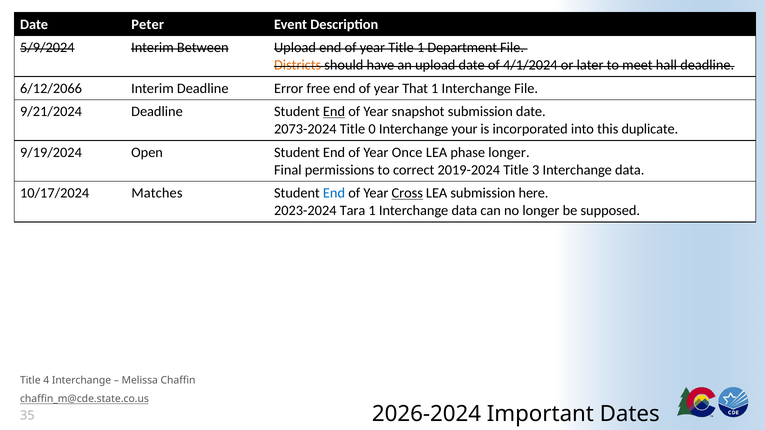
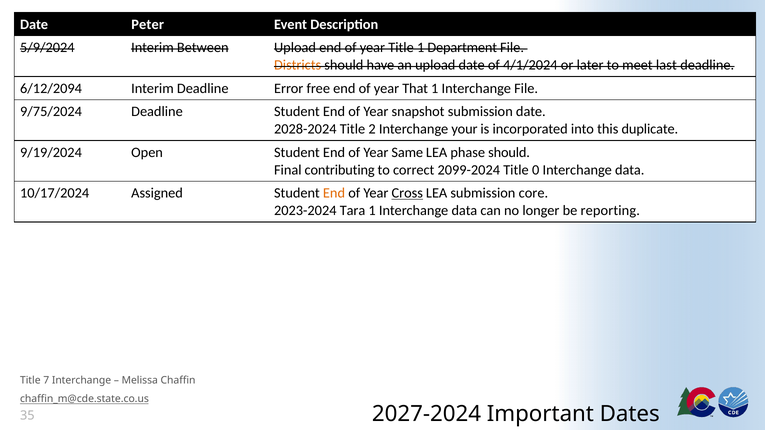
hall: hall -> last (666, 65)
6/12/2066: 6/12/2066 -> 6/12/2094 (51, 88)
9/21/2024: 9/21/2024 -> 9/75/2024 (51, 112)
End underline: present -> none (334, 112)
2073-2024: 2073-2024 -> 2028-2024 (305, 129)
0: 0 -> 2 (372, 129)
Once: Once -> Same (407, 152)
phase longer: longer -> should (509, 152)
permissions: permissions -> contributing (340, 170)
2019-2024: 2019-2024 -> 2099-2024 (469, 170)
3: 3 -> 0 (536, 170)
Matches: Matches -> Assigned (157, 193)
End colour: blue -> orange (334, 193)
here: here -> core (533, 193)
supposed: supposed -> reporting (610, 211)
4: 4 -> 7 (46, 381)
2026-2024: 2026-2024 -> 2027-2024 (427, 414)
